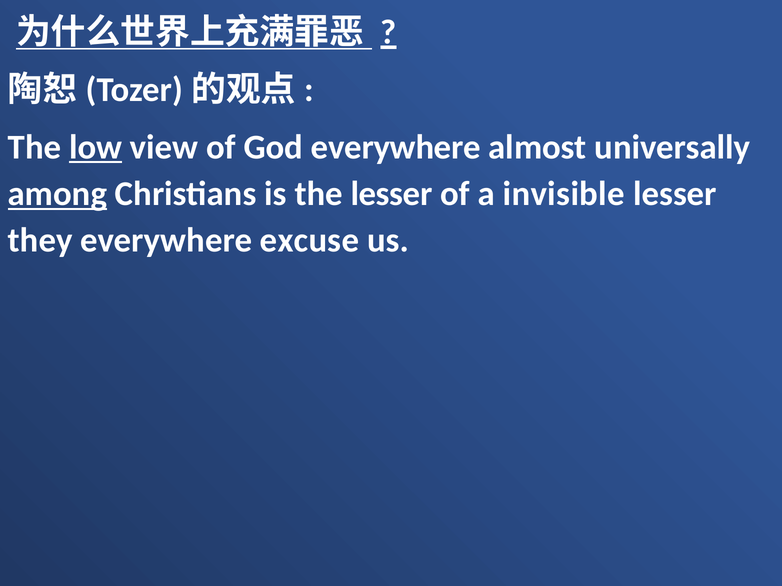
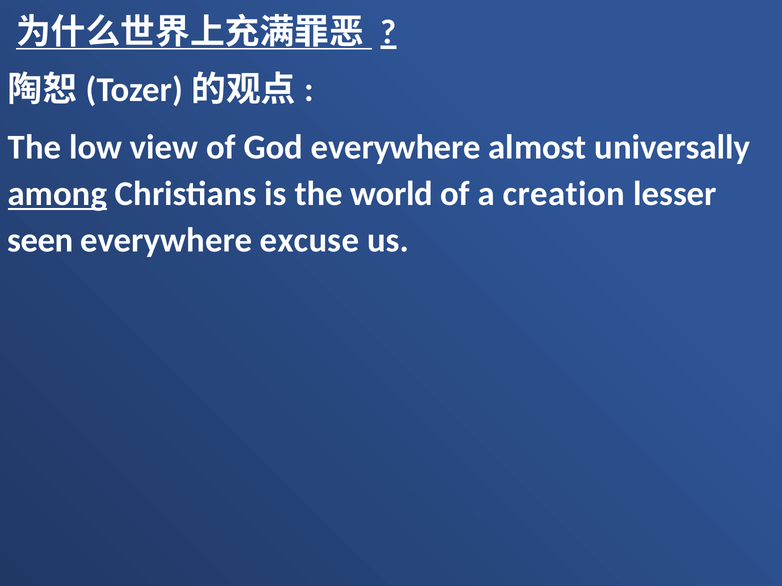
low underline: present -> none (96, 147)
the lesser: lesser -> world (392, 194)
invisible: invisible -> creation (564, 194)
they: they -> seen (40, 241)
